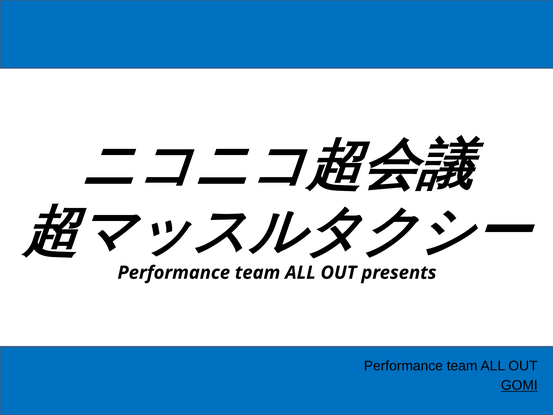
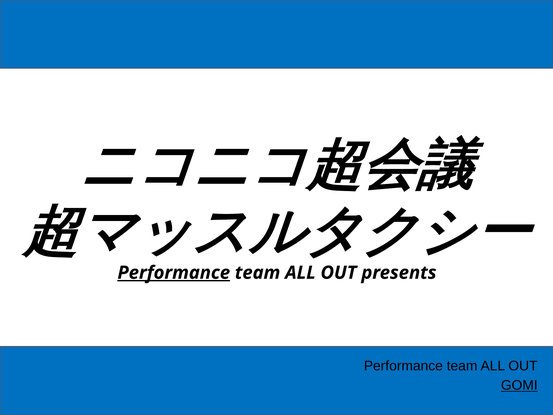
Performance underline: none -> present (174, 273)
